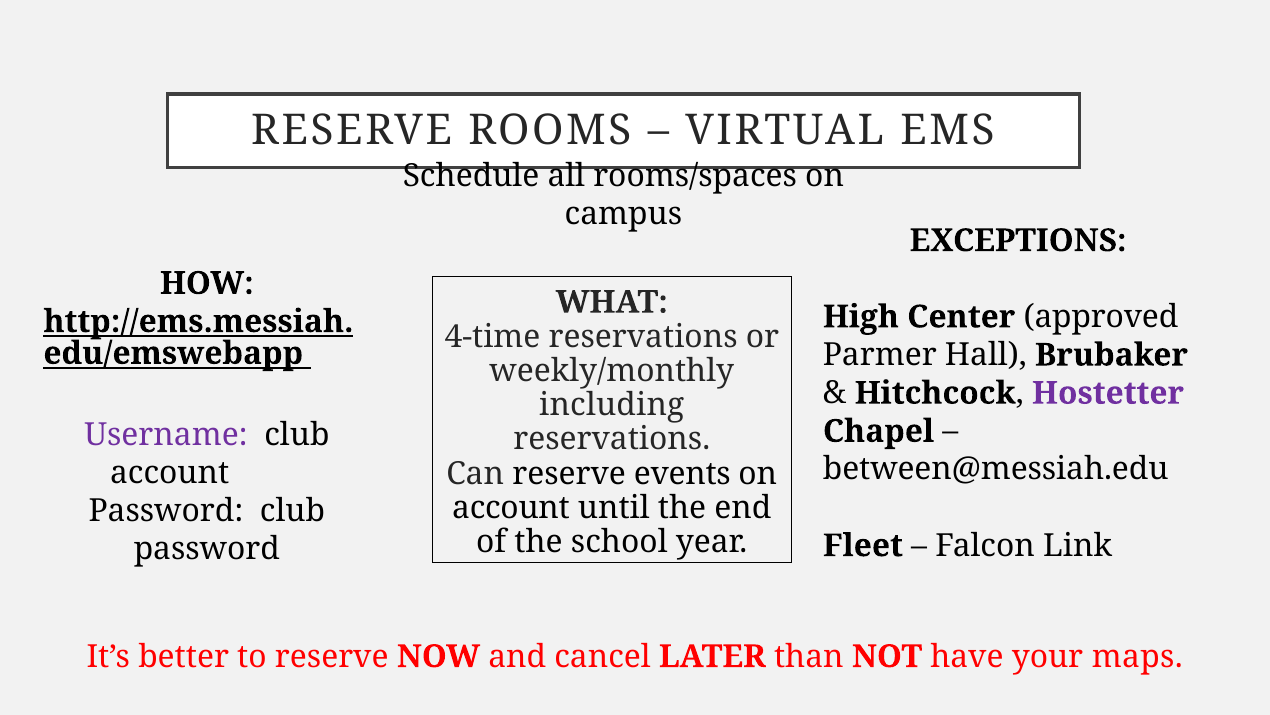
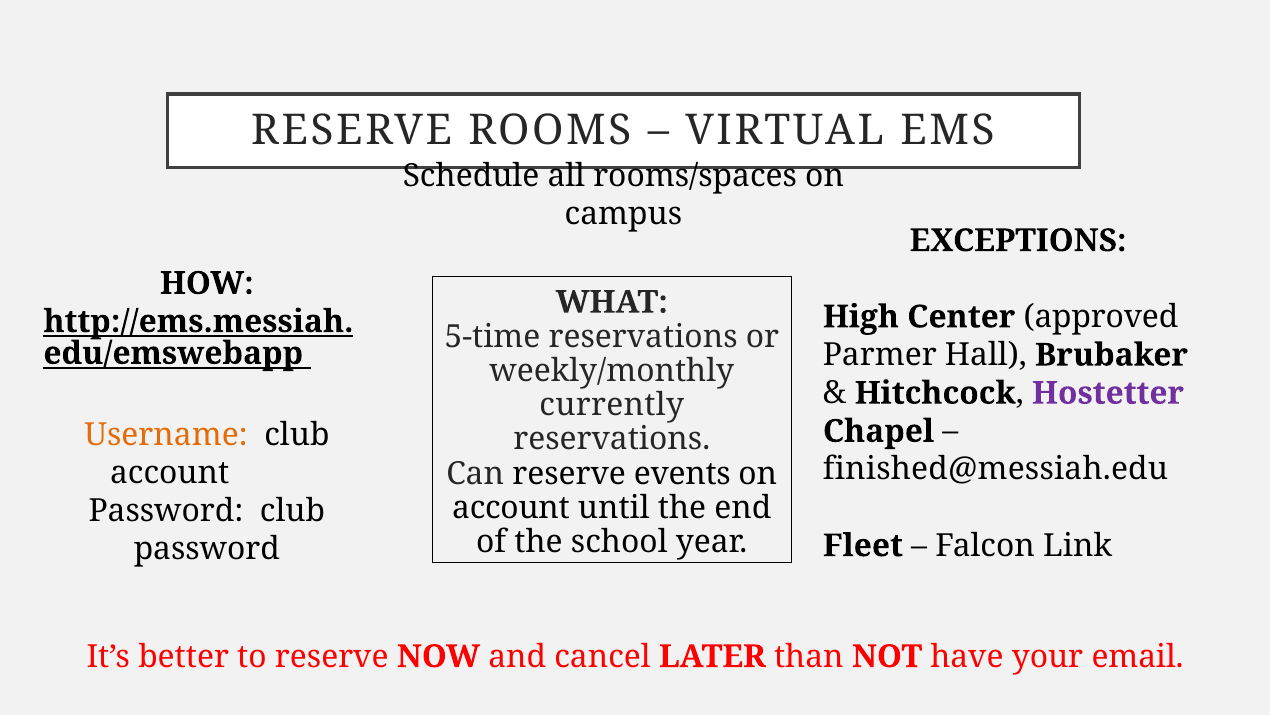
4-time: 4-time -> 5-time (493, 336)
including: including -> currently (612, 405)
Username colour: purple -> orange (166, 434)
between@messiah.edu: between@messiah.edu -> finished@messiah.edu (996, 469)
maps: maps -> email (1138, 656)
